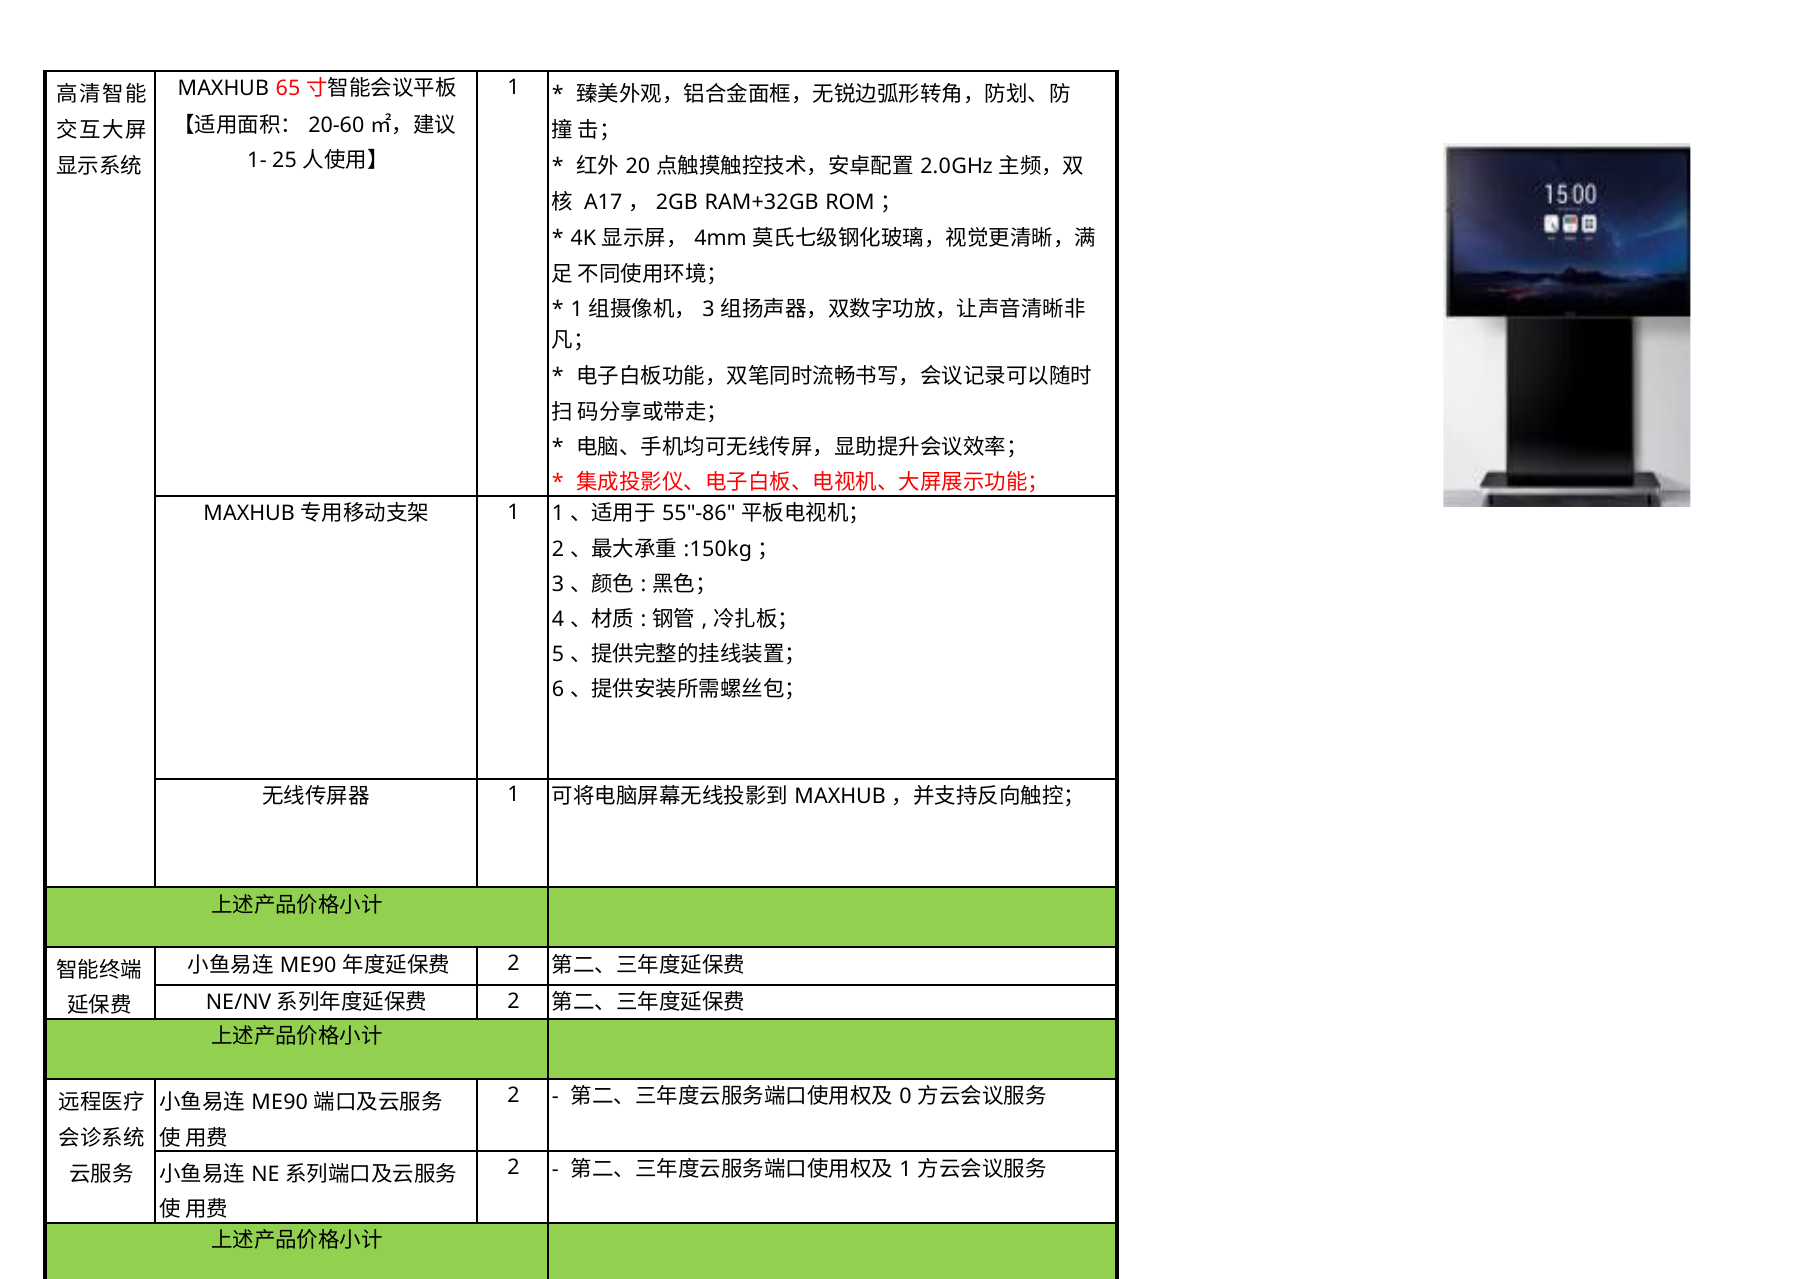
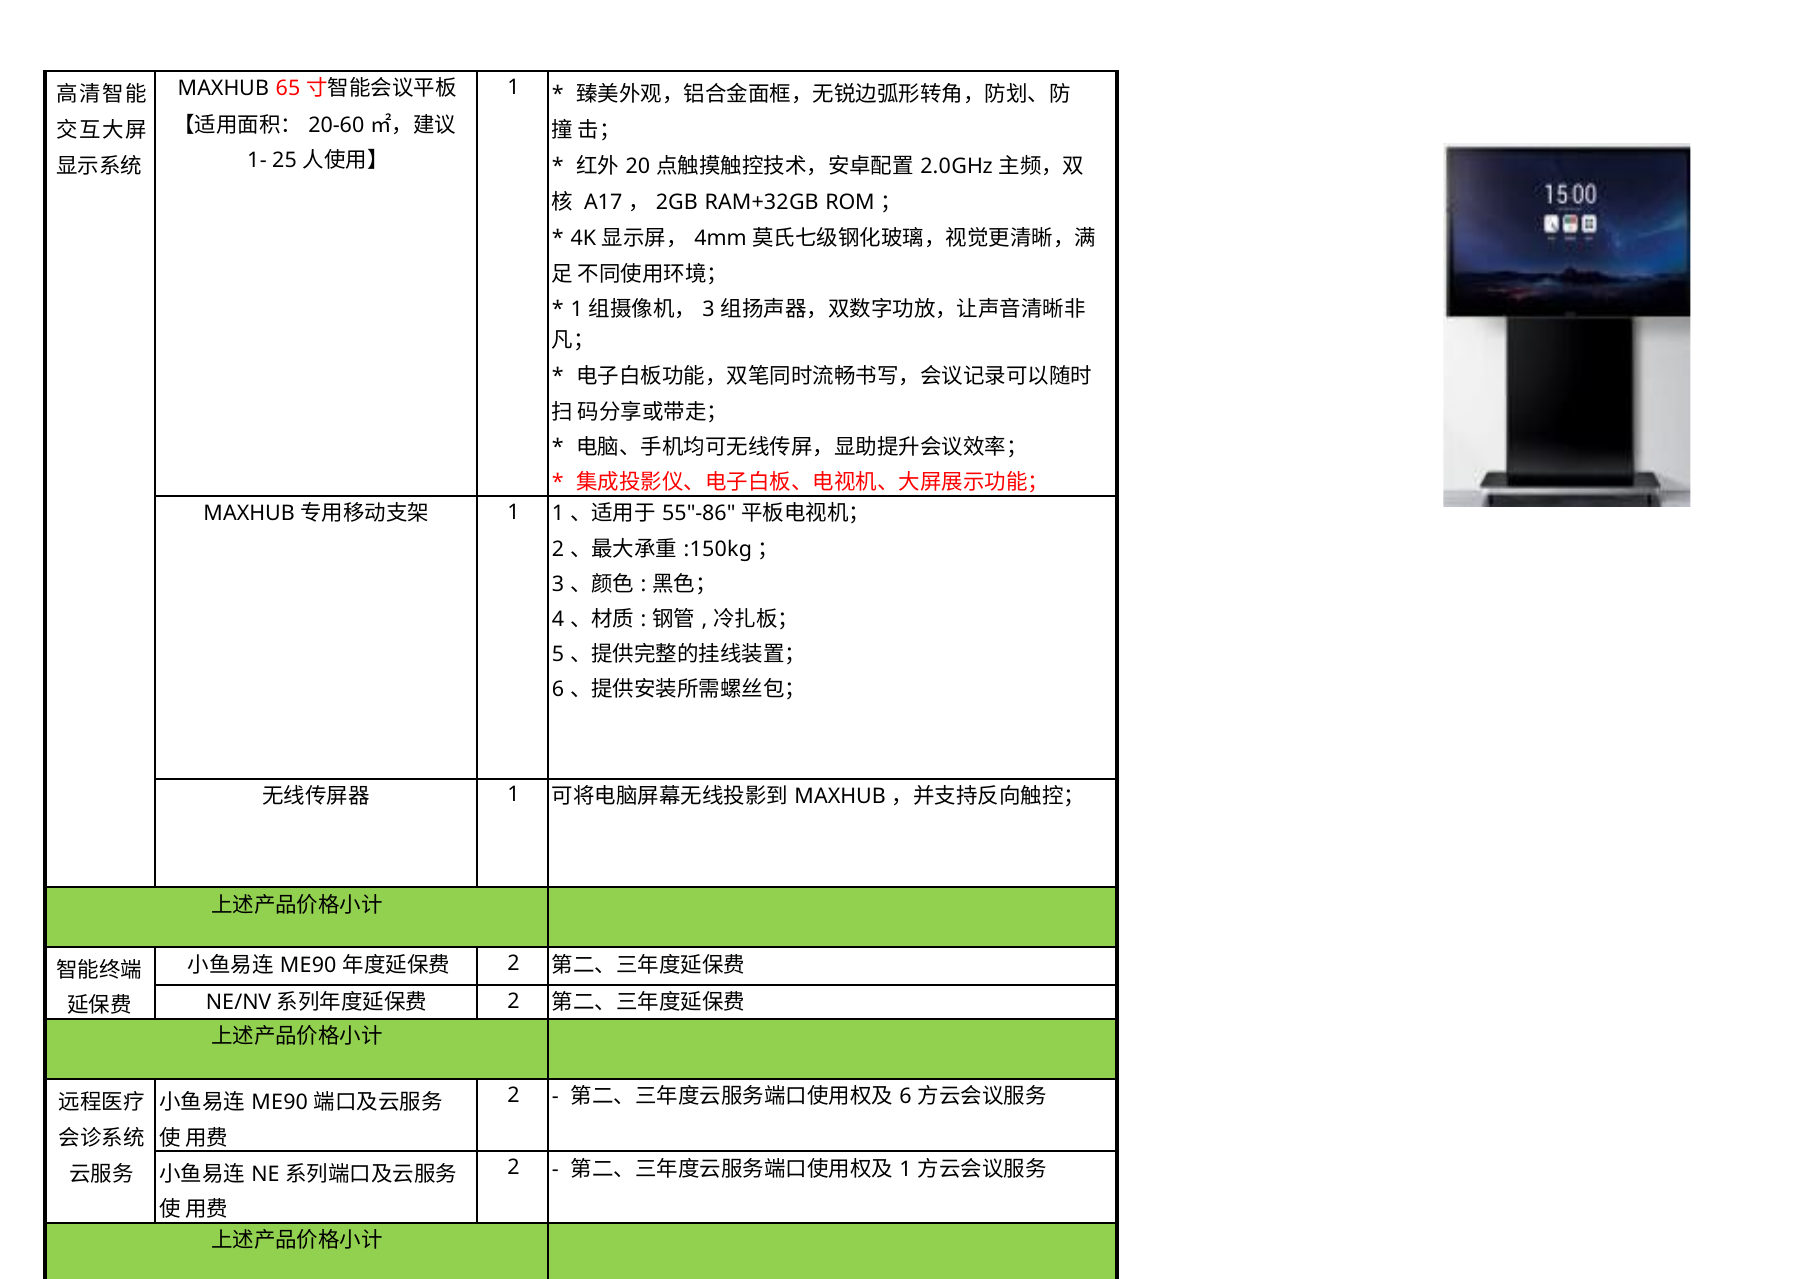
0: 0 -> 6 (906, 1097)
